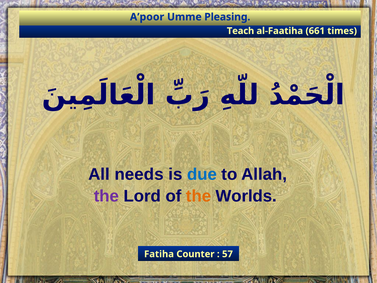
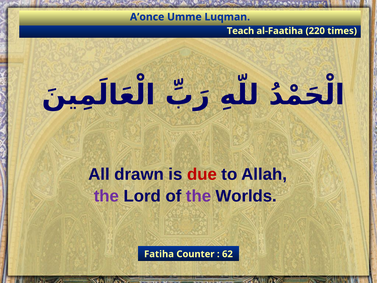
A’poor: A’poor -> A’once (147, 17)
Pleasing: Pleasing -> Luqman (227, 17)
661: 661 -> 220 (315, 31)
needs: needs -> drawn (139, 174)
due colour: blue -> red (202, 174)
the colour: orange -> purple (199, 196)
57: 57 -> 62 (227, 254)
